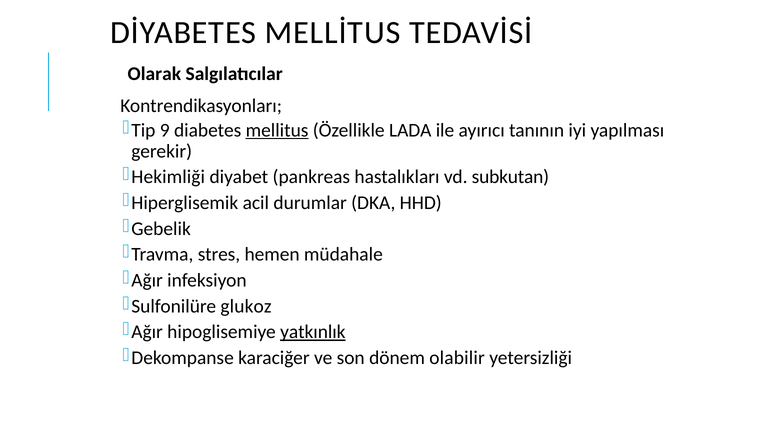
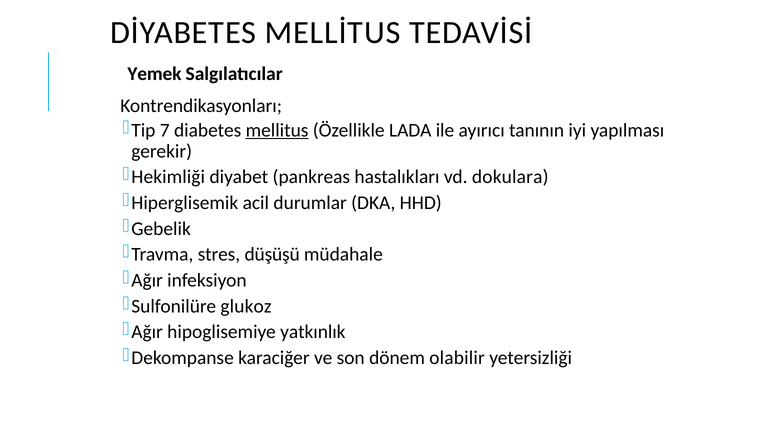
Olarak: Olarak -> Yemek (154, 74)
9: 9 -> 7 (165, 130)
subkutan: subkutan -> dokulara (510, 177)
hemen: hemen -> düşüşü (272, 254)
yatkınlık underline: present -> none (313, 332)
